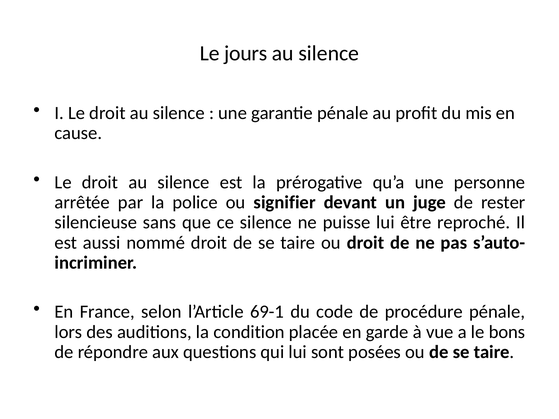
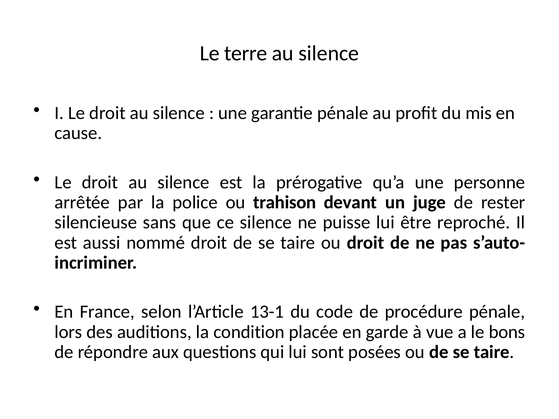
jours: jours -> terre (246, 53)
signifier: signifier -> trahison (285, 203)
69-1: 69-1 -> 13-1 (267, 312)
